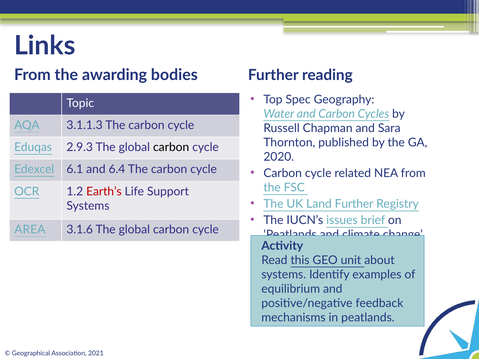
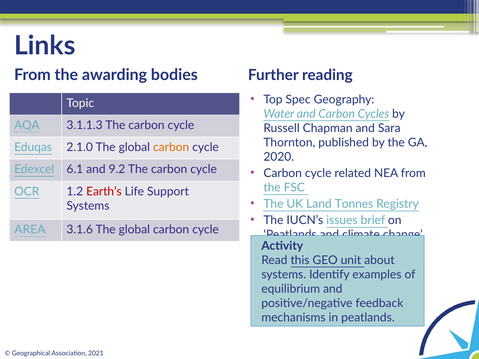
2.9.3: 2.9.3 -> 2.1.0 (80, 147)
carbon colour: black -> orange (171, 147)
6.4: 6.4 -> 9.2 (117, 169)
Land Further: Further -> Tonnes (354, 204)
